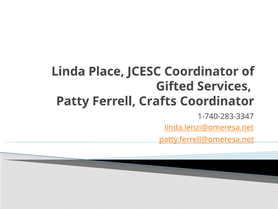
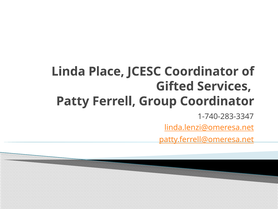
Crafts: Crafts -> Group (158, 101)
